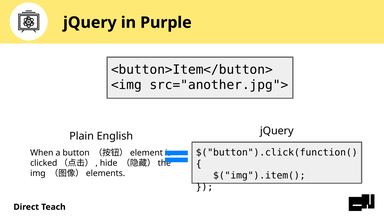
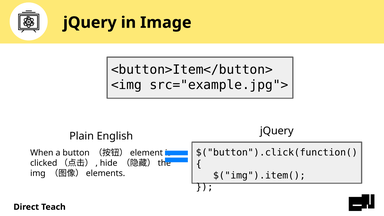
Purple: Purple -> Image (166, 23)
src="another.jpg">: src="another.jpg"> -> src="example.jpg"> (219, 85)
